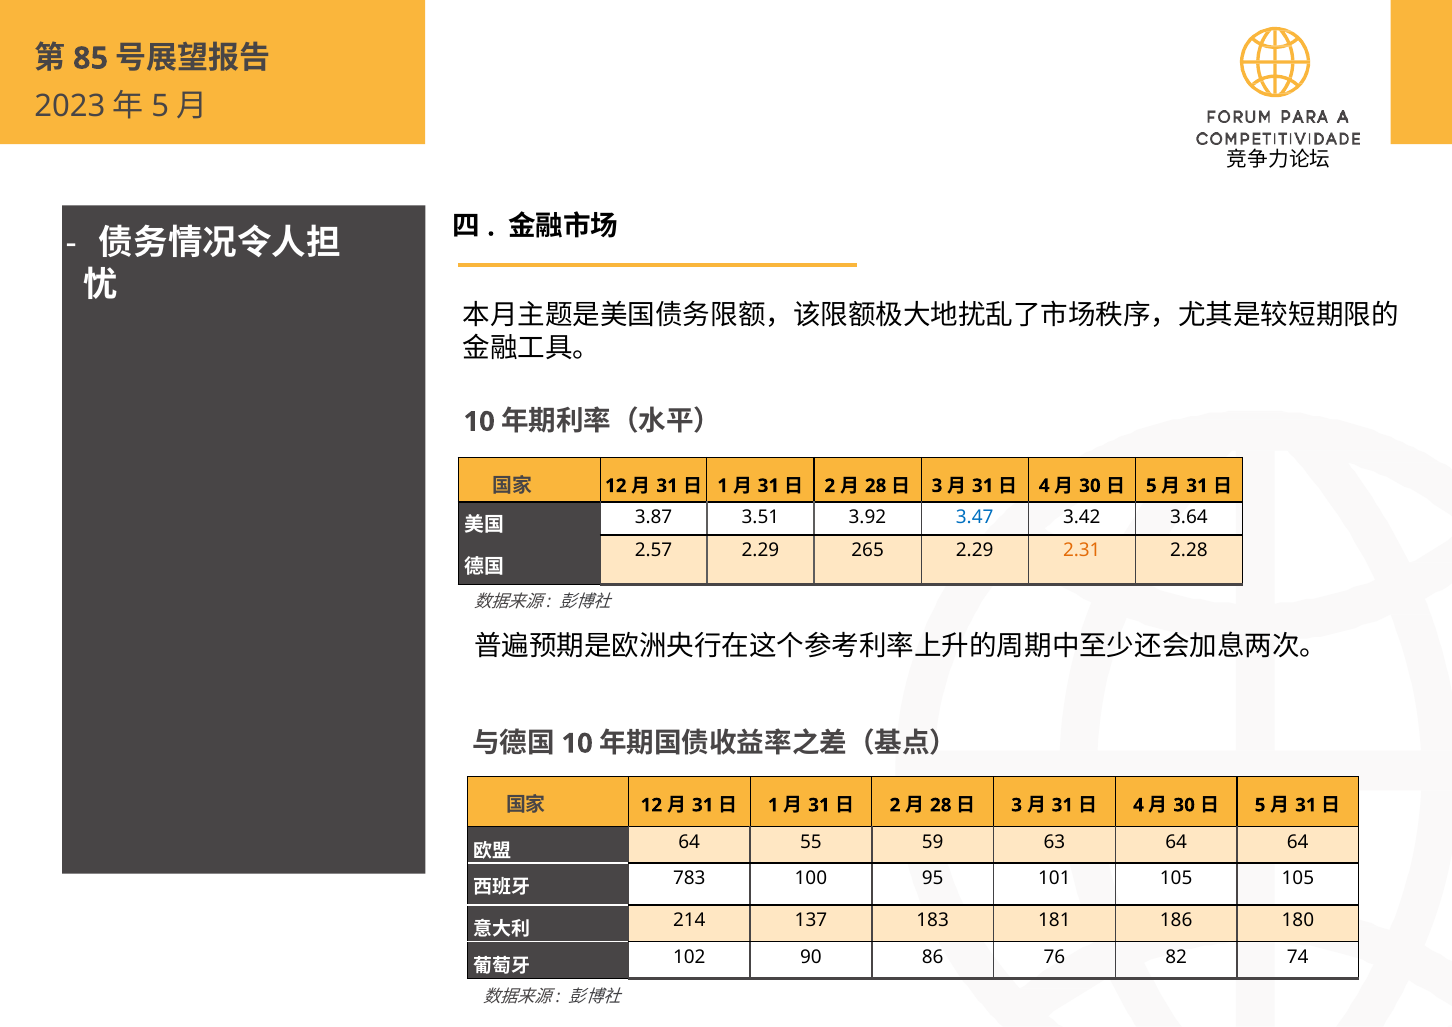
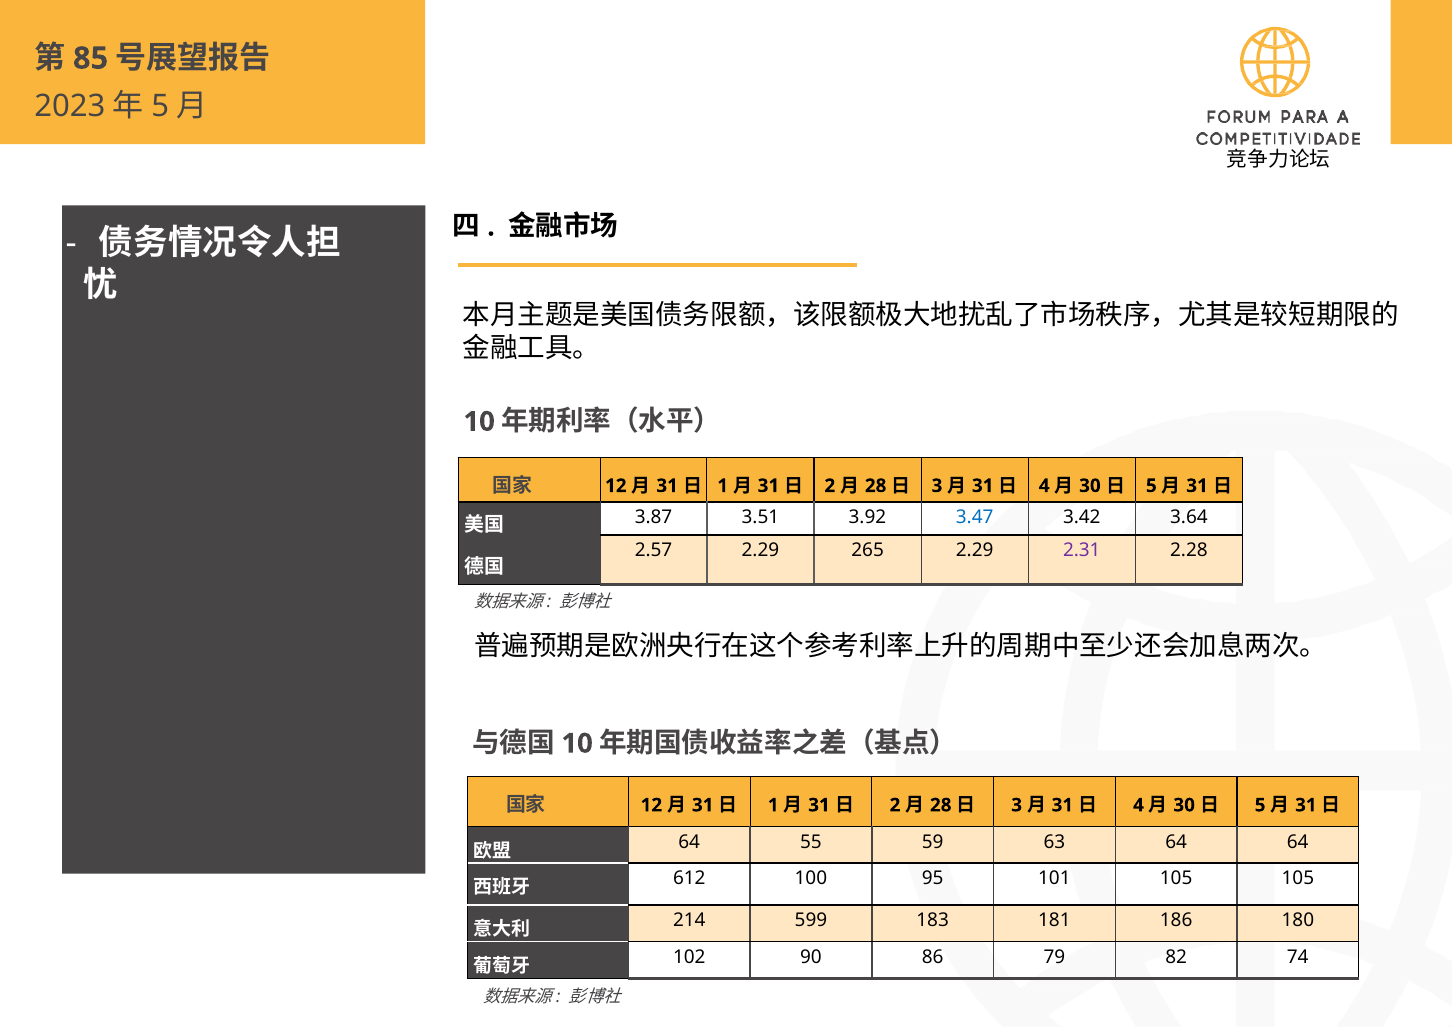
2.31 colour: orange -> purple (1082, 551)
783: 783 -> 612 (689, 879)
137: 137 -> 599 (811, 921)
76: 76 -> 79 (1054, 957)
